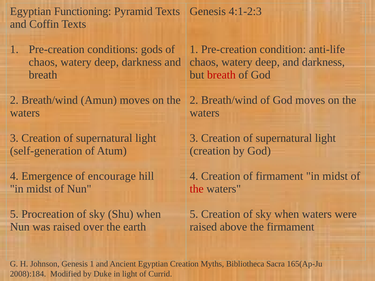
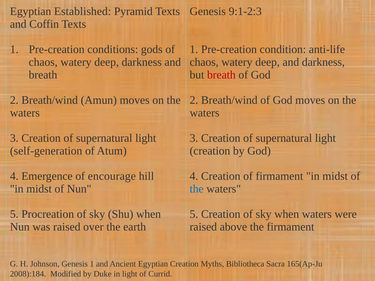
Functioning: Functioning -> Established (83, 11)
4:1-2:3: 4:1-2:3 -> 9:1-2:3 (245, 11)
the colour: red -> blue (197, 189)
